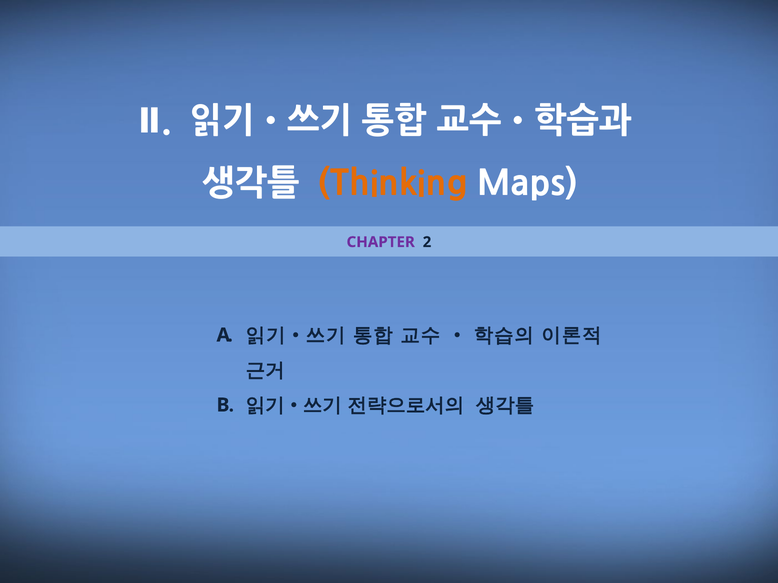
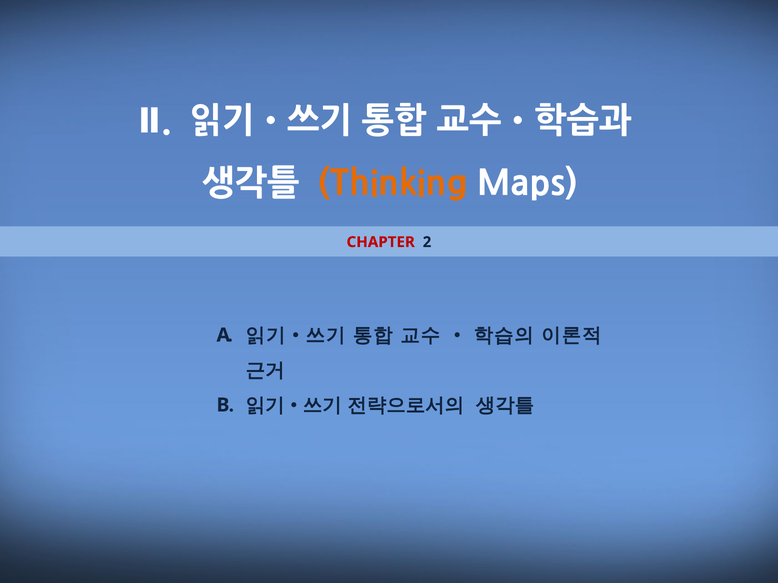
CHAPTER colour: purple -> red (381, 242)
